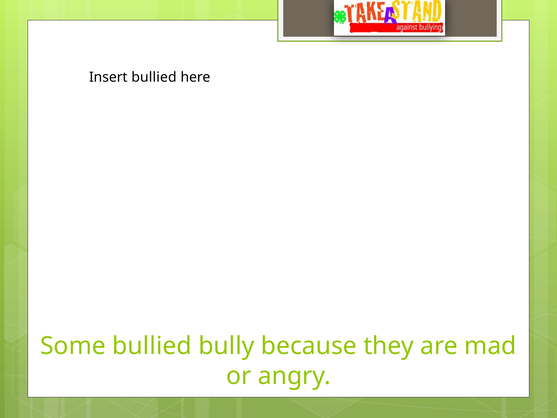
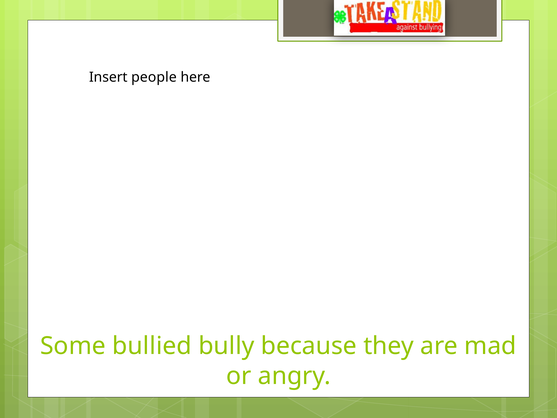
Insert bullied: bullied -> people (154, 77)
